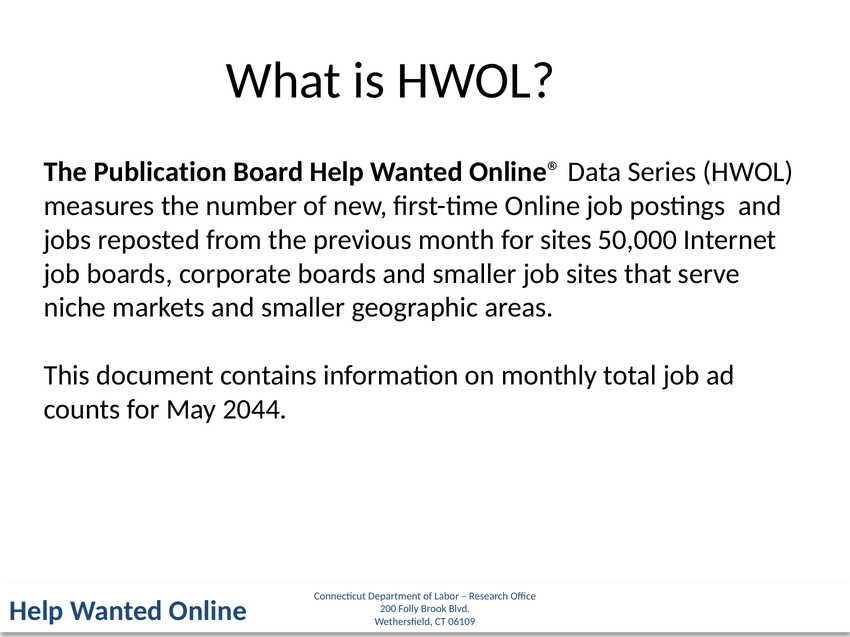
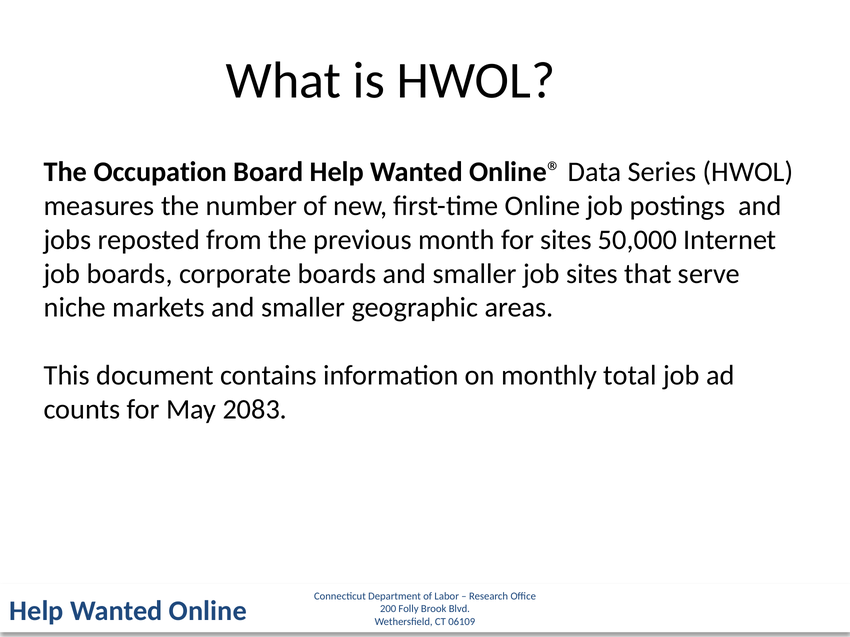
Publication: Publication -> Occupation (160, 172)
2044: 2044 -> 2083 (255, 410)
